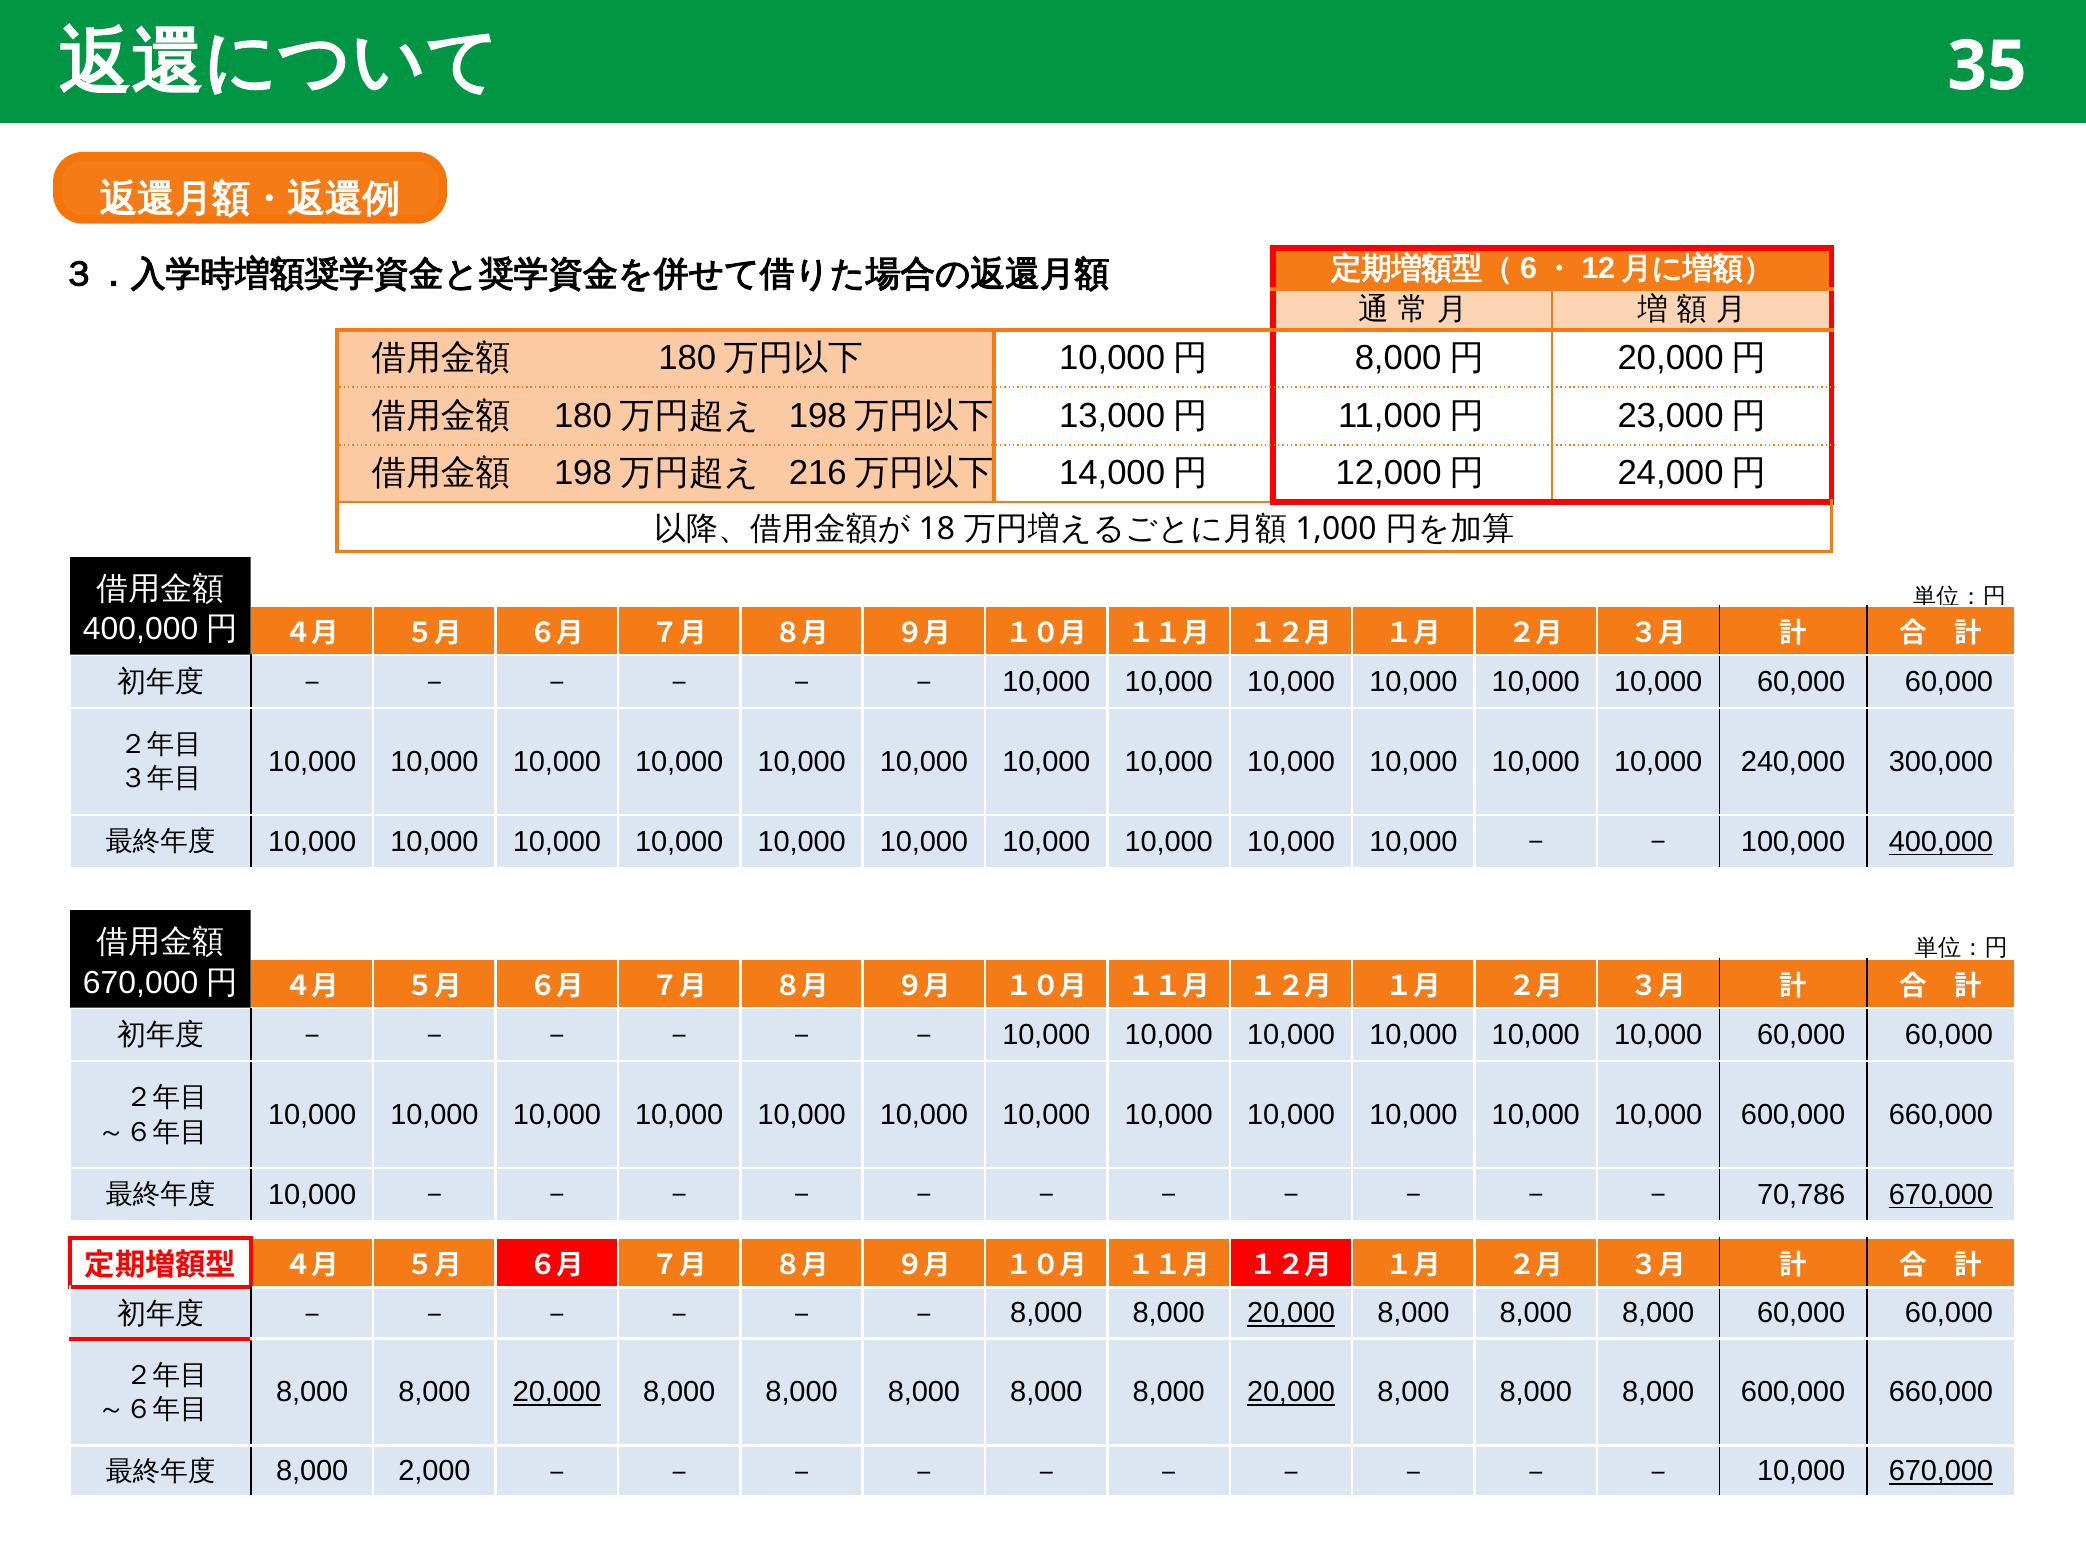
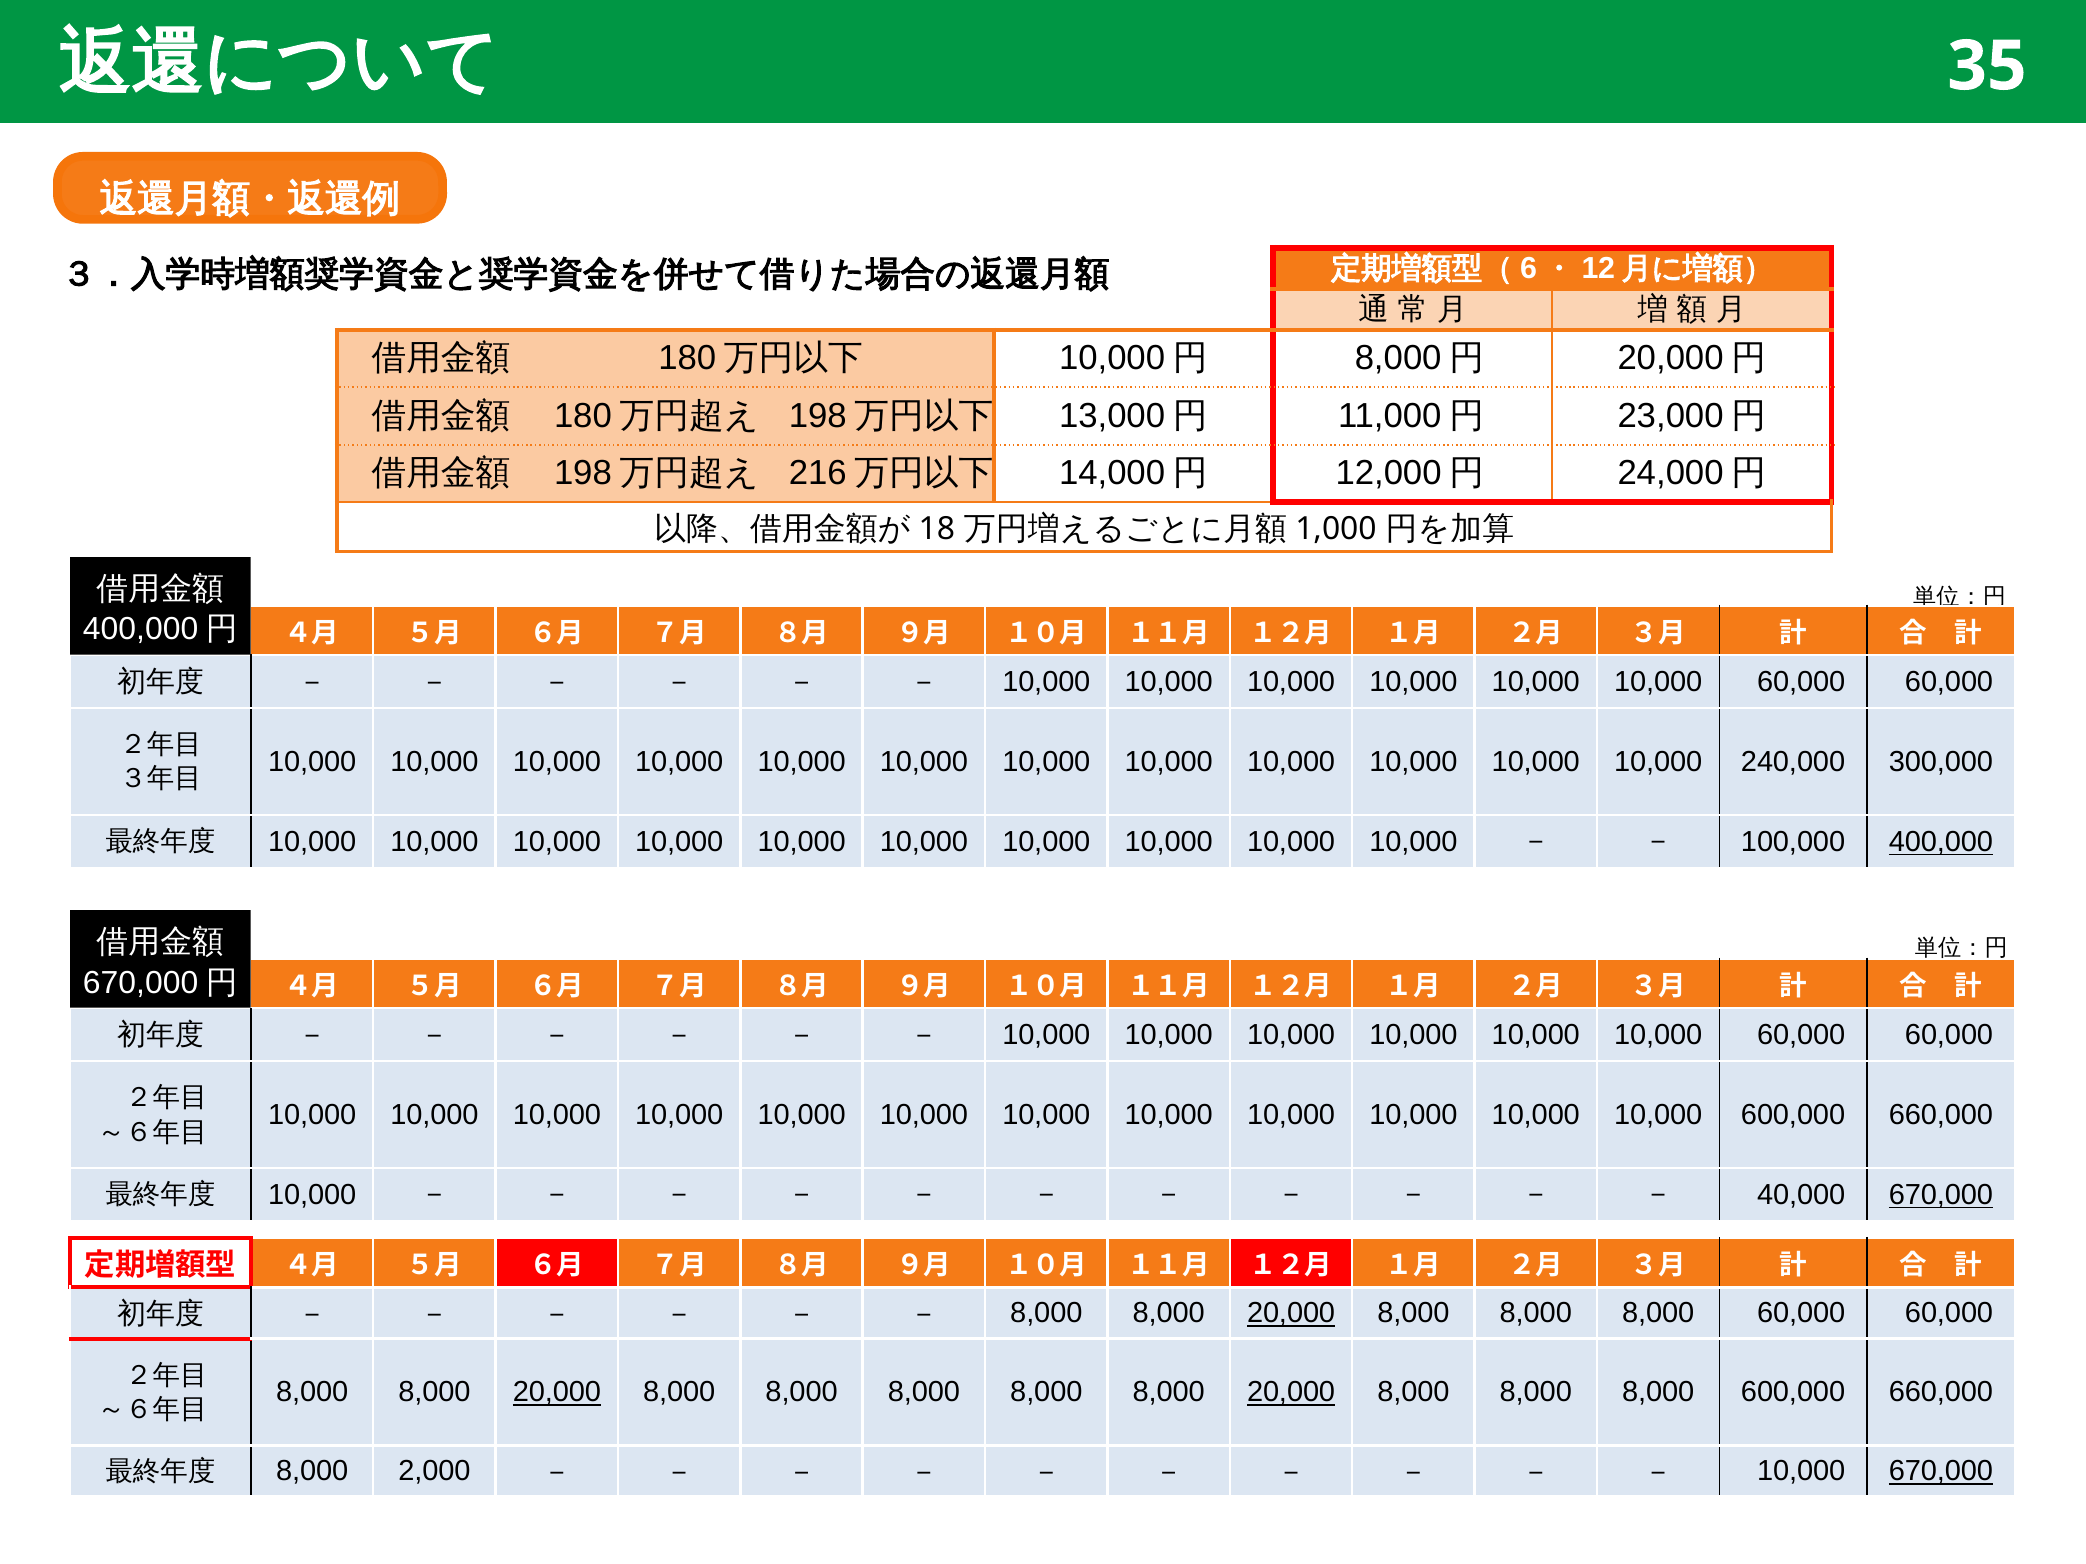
70,786: 70,786 -> 40,000 (1801, 1195)
